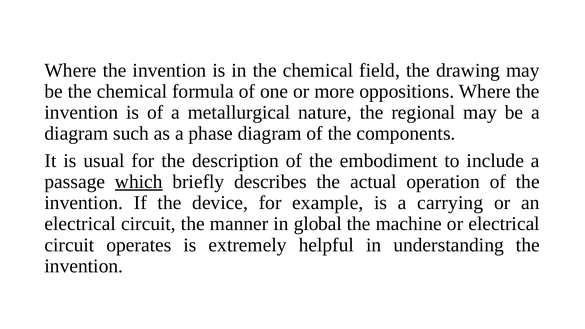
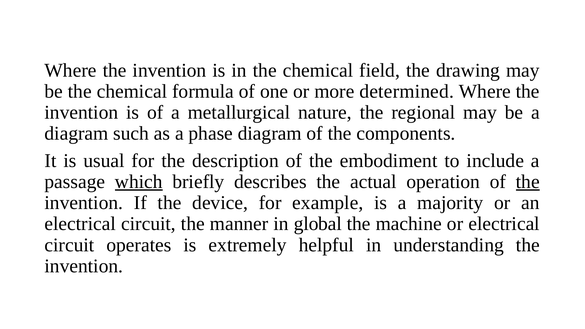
oppositions: oppositions -> determined (407, 91)
the underline: none -> present (528, 182)
carrying: carrying -> majority (450, 203)
